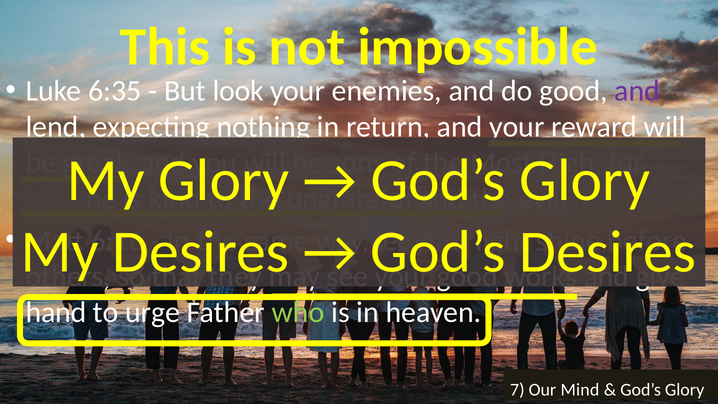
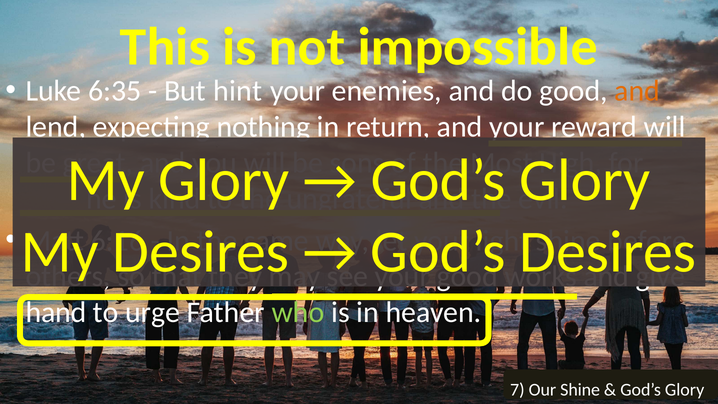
look: look -> hint (238, 91)
and colour: purple -> orange (637, 91)
Our Mind: Mind -> Shine (580, 389)
